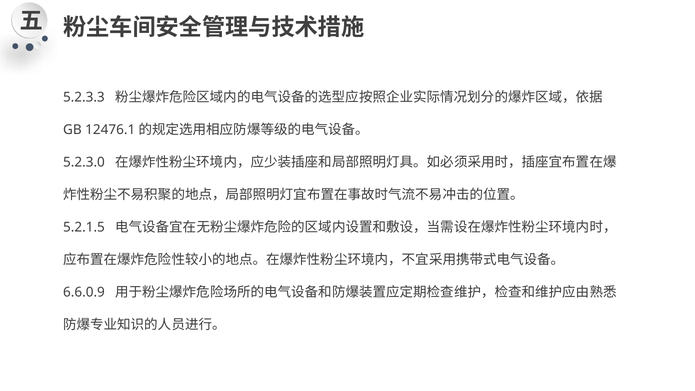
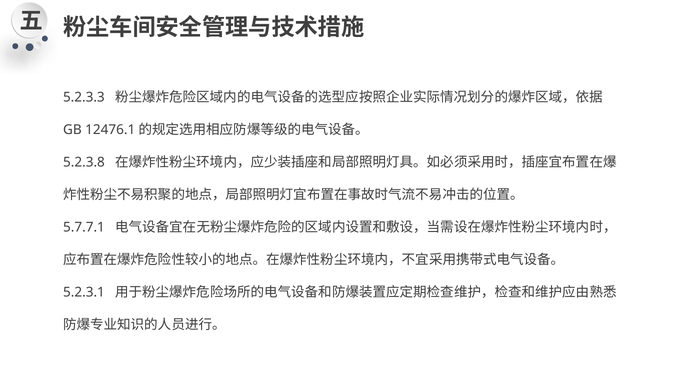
5.2.3.0: 5.2.3.0 -> 5.2.3.8 (84, 162)
5.2.1.5: 5.2.1.5 -> 5.7.7.1 (84, 227)
6.6.0.9: 6.6.0.9 -> 5.2.3.1 (84, 292)
